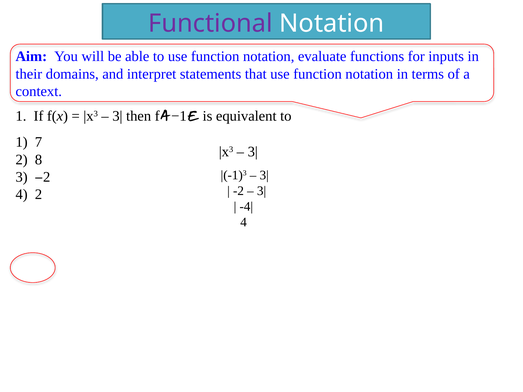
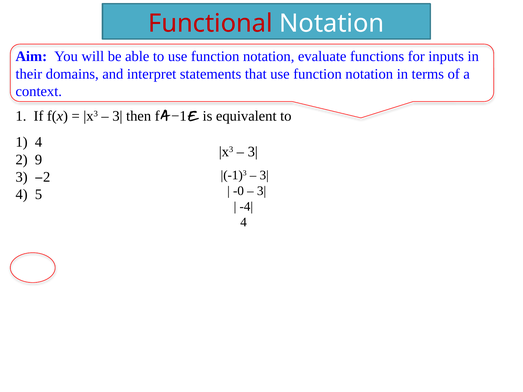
Functional colour: purple -> red (210, 23)
1 7: 7 -> 4 (38, 142)
8: 8 -> 9 (38, 160)
-2: -2 -> -0 (238, 191)
4 2: 2 -> 5 (38, 195)
